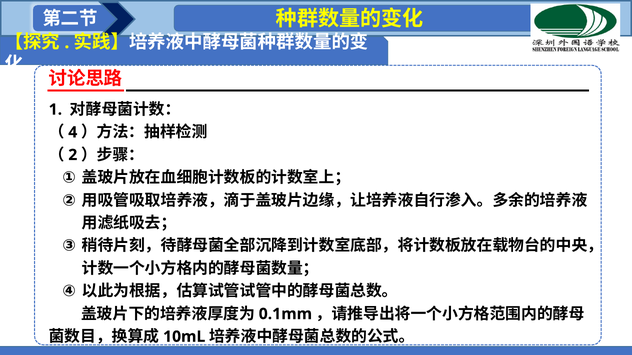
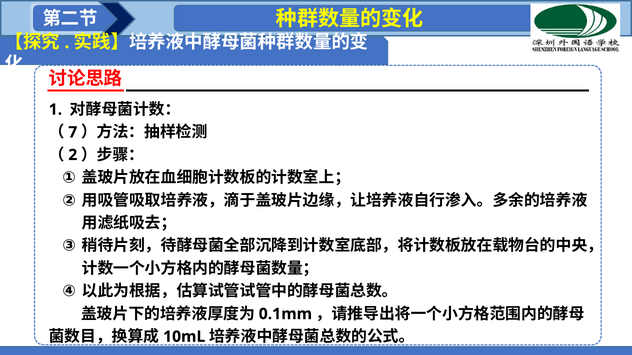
4: 4 -> 7 (73, 132)
